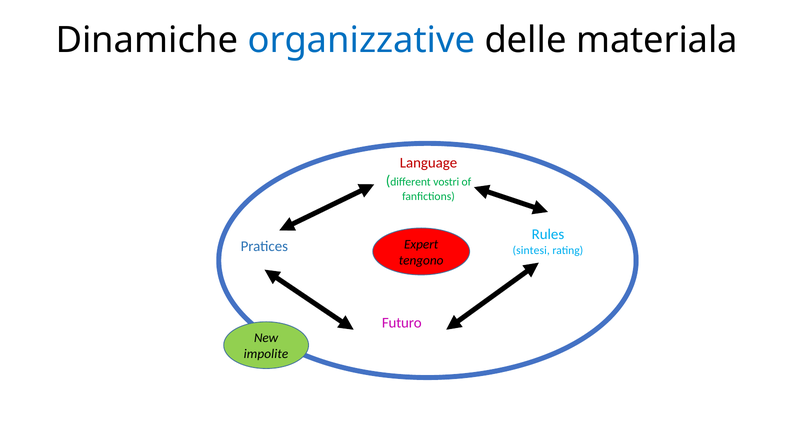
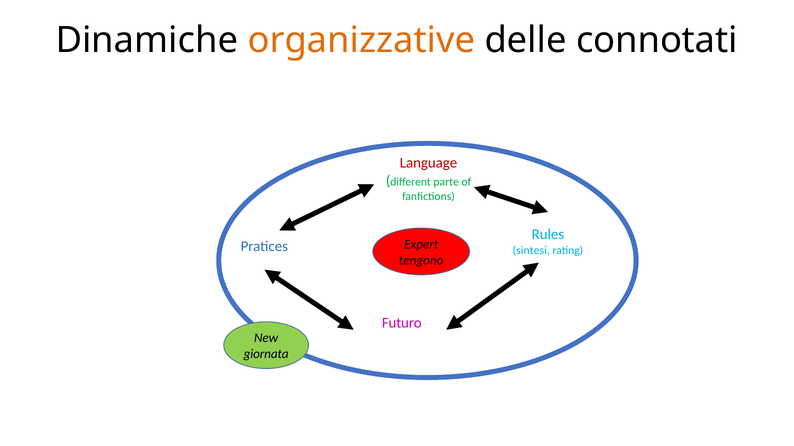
organizzative colour: blue -> orange (361, 40)
materiala: materiala -> connotati (657, 40)
vostri: vostri -> parte (446, 182)
impolite: impolite -> giornata (266, 354)
